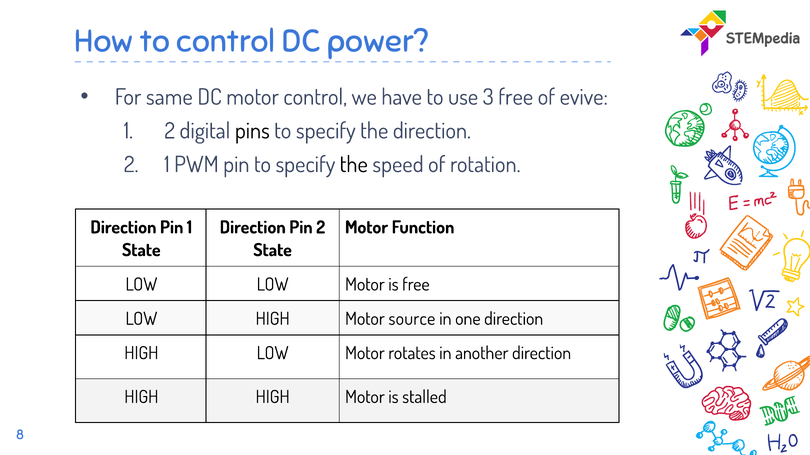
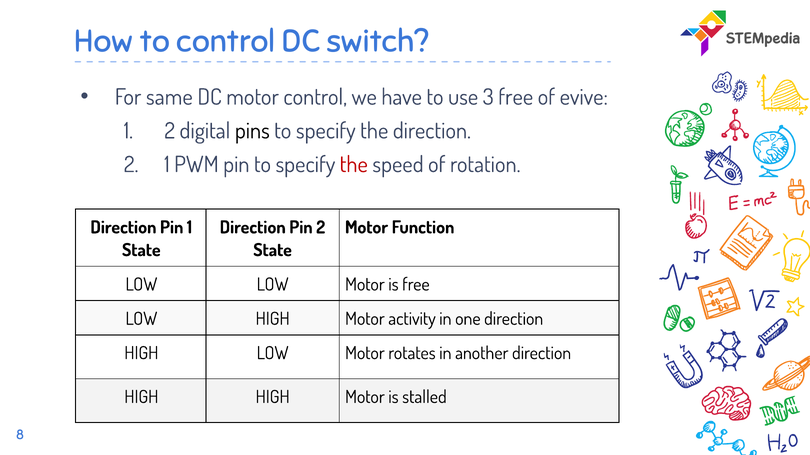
power: power -> switch (378, 41)
the colour: black -> red (354, 165)
source: source -> activity (412, 319)
